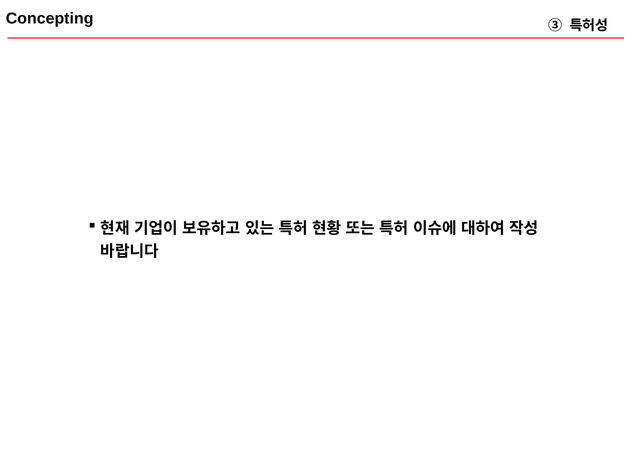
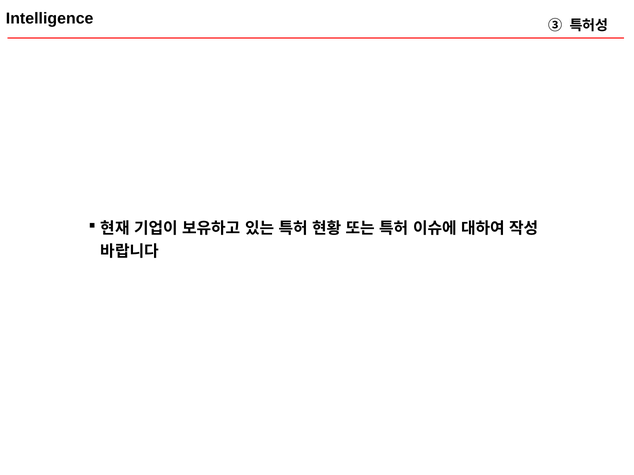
Concepting: Concepting -> Intelligence (50, 19)
